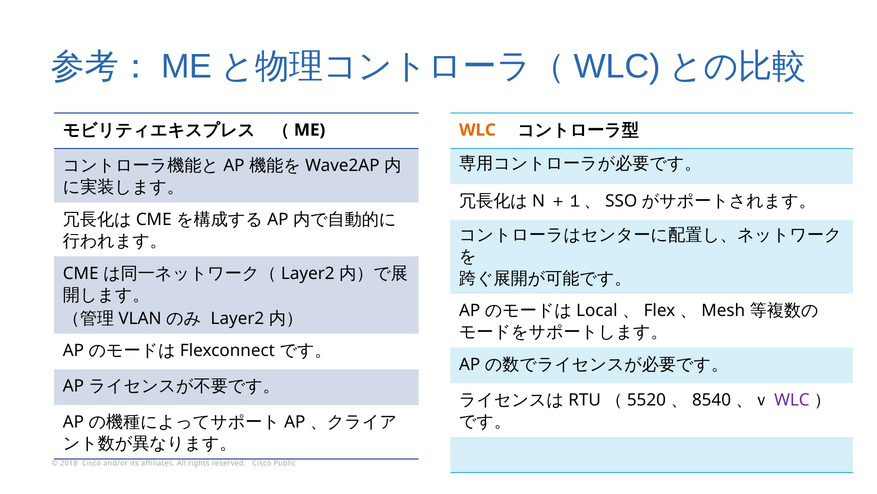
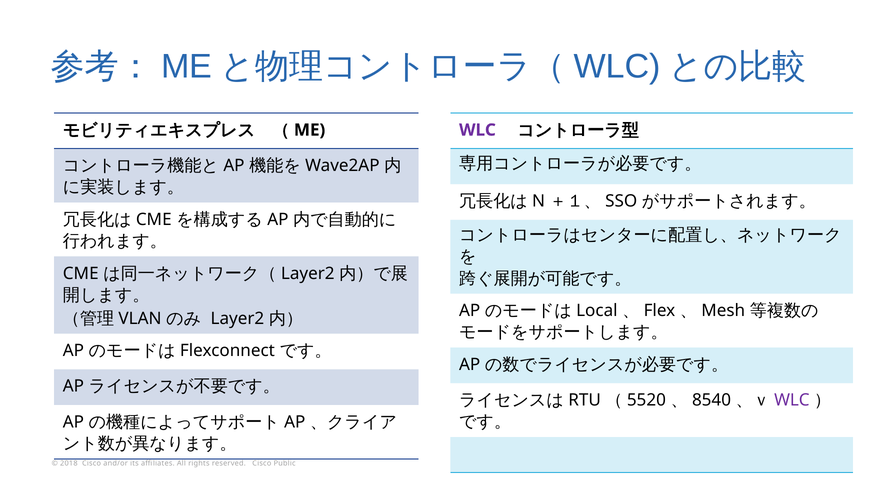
WLC colour: orange -> purple (477, 130)
